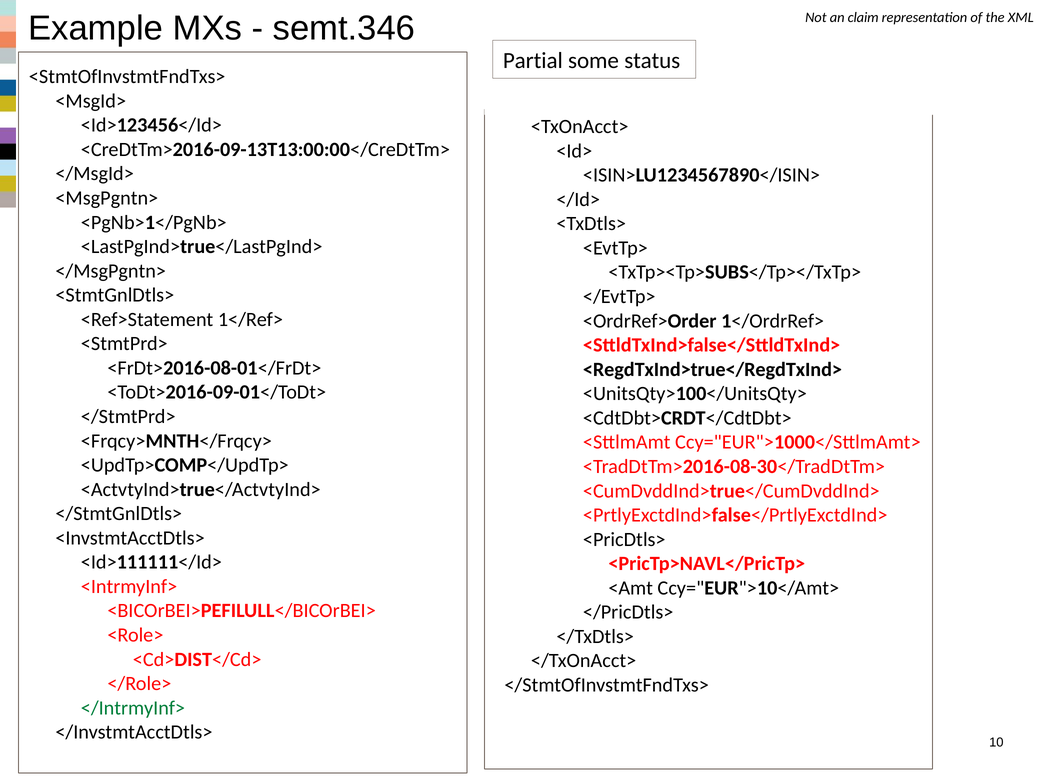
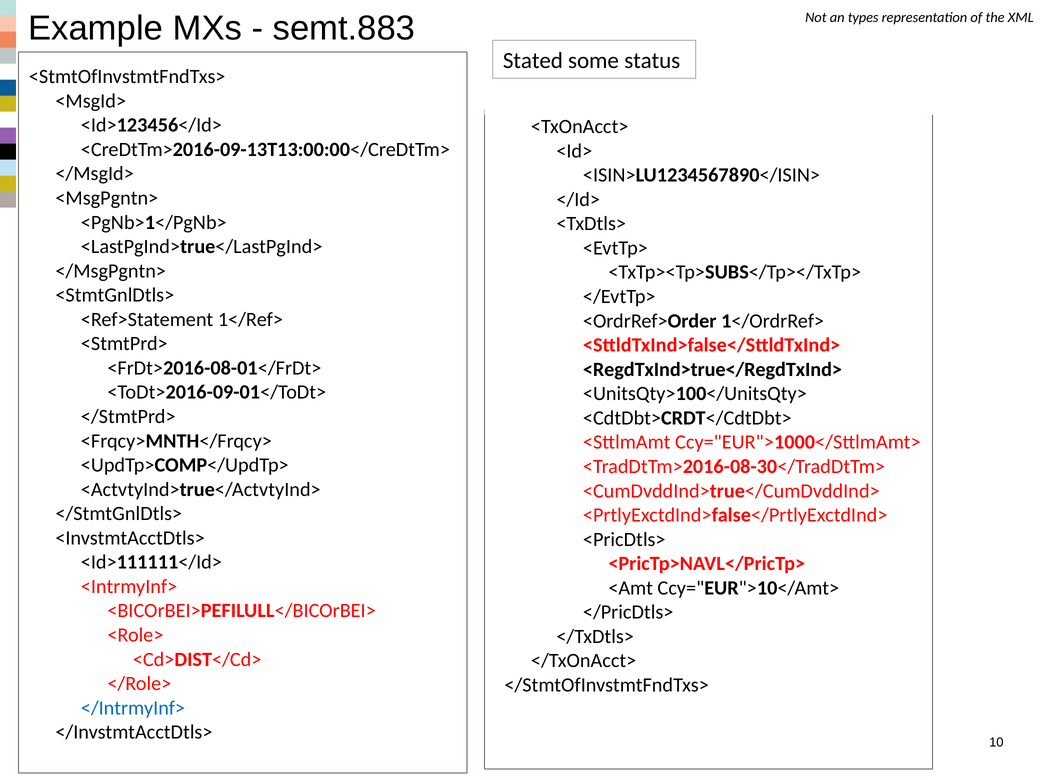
claim: claim -> types (863, 17)
semt.346: semt.346 -> semt.883 (344, 28)
Partial: Partial -> Stated (533, 61)
</IntrmyInf> colour: green -> blue (133, 708)
